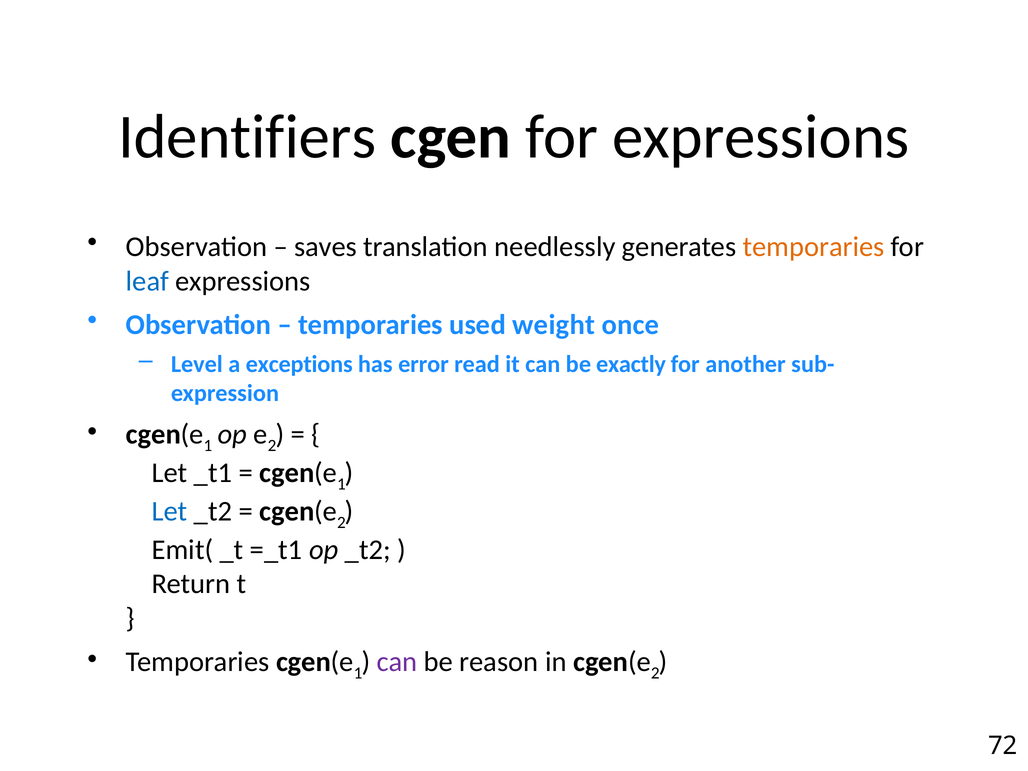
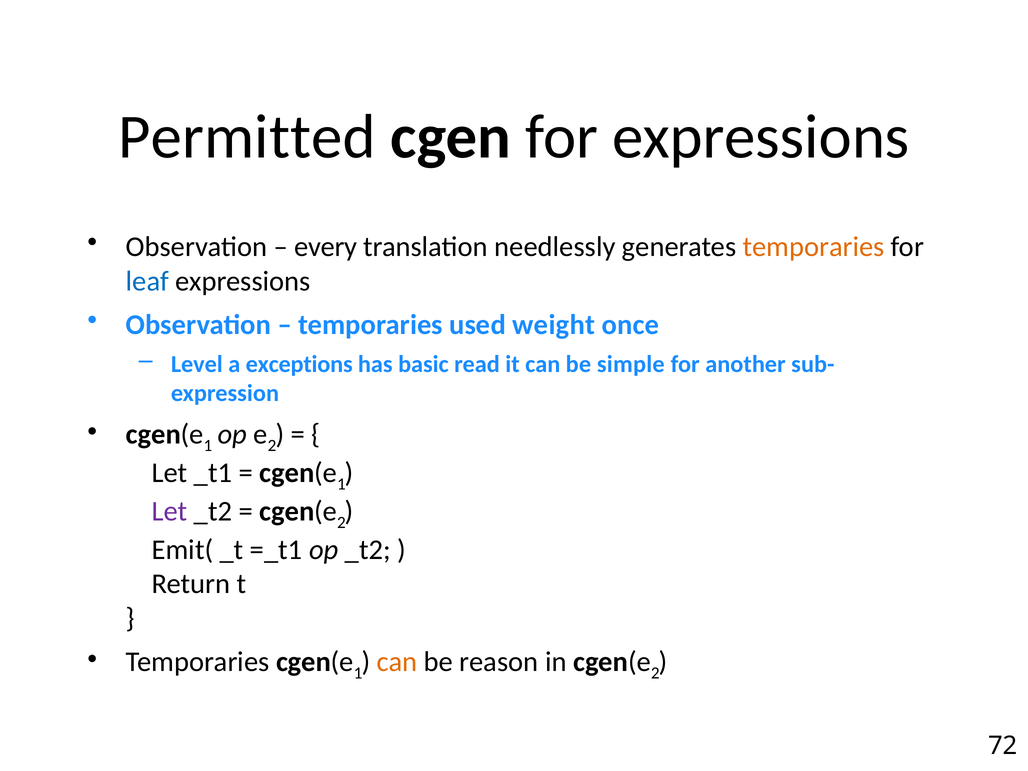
Identifiers: Identifiers -> Permitted (247, 137)
saves: saves -> every (326, 247)
error: error -> basic (423, 364)
exactly: exactly -> simple (631, 364)
Let colour: blue -> purple (170, 511)
can colour: purple -> orange (397, 662)
